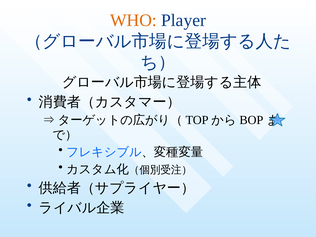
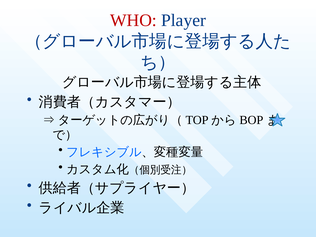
WHO colour: orange -> red (133, 20)
